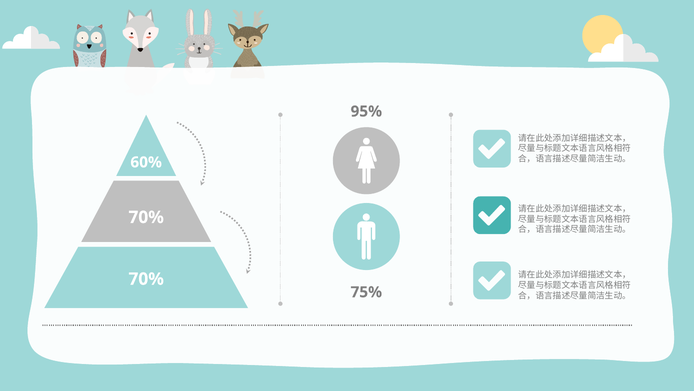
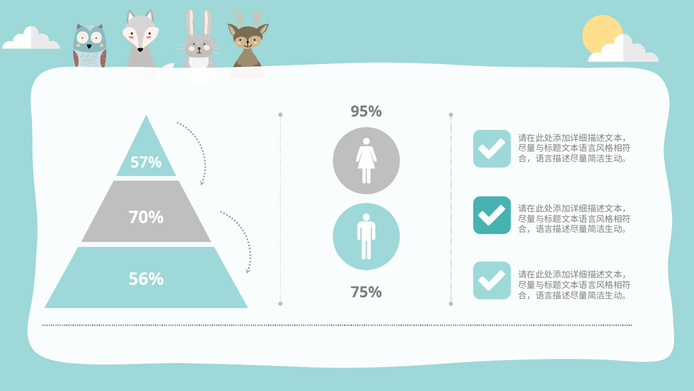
60%: 60% -> 57% (146, 162)
70%: 70% -> 56% (146, 279)
